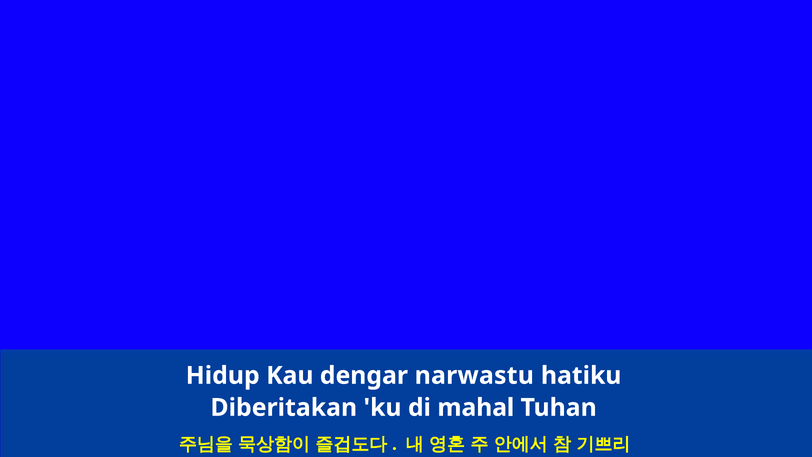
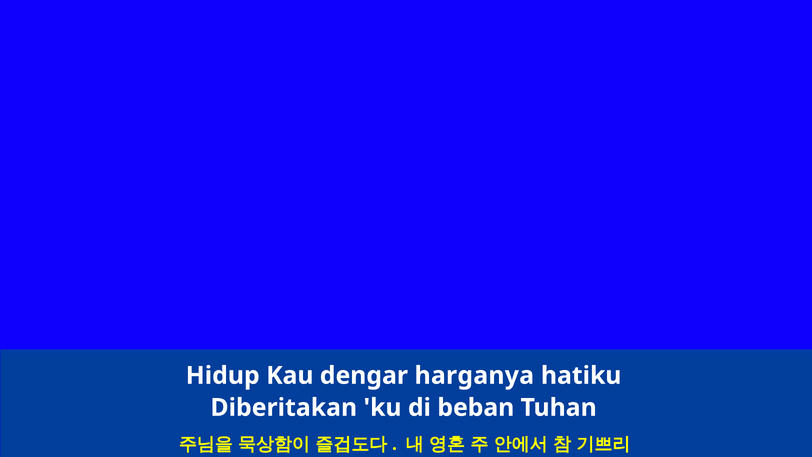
narwastu: narwastu -> harganya (474, 375)
mahal: mahal -> beban (476, 407)
